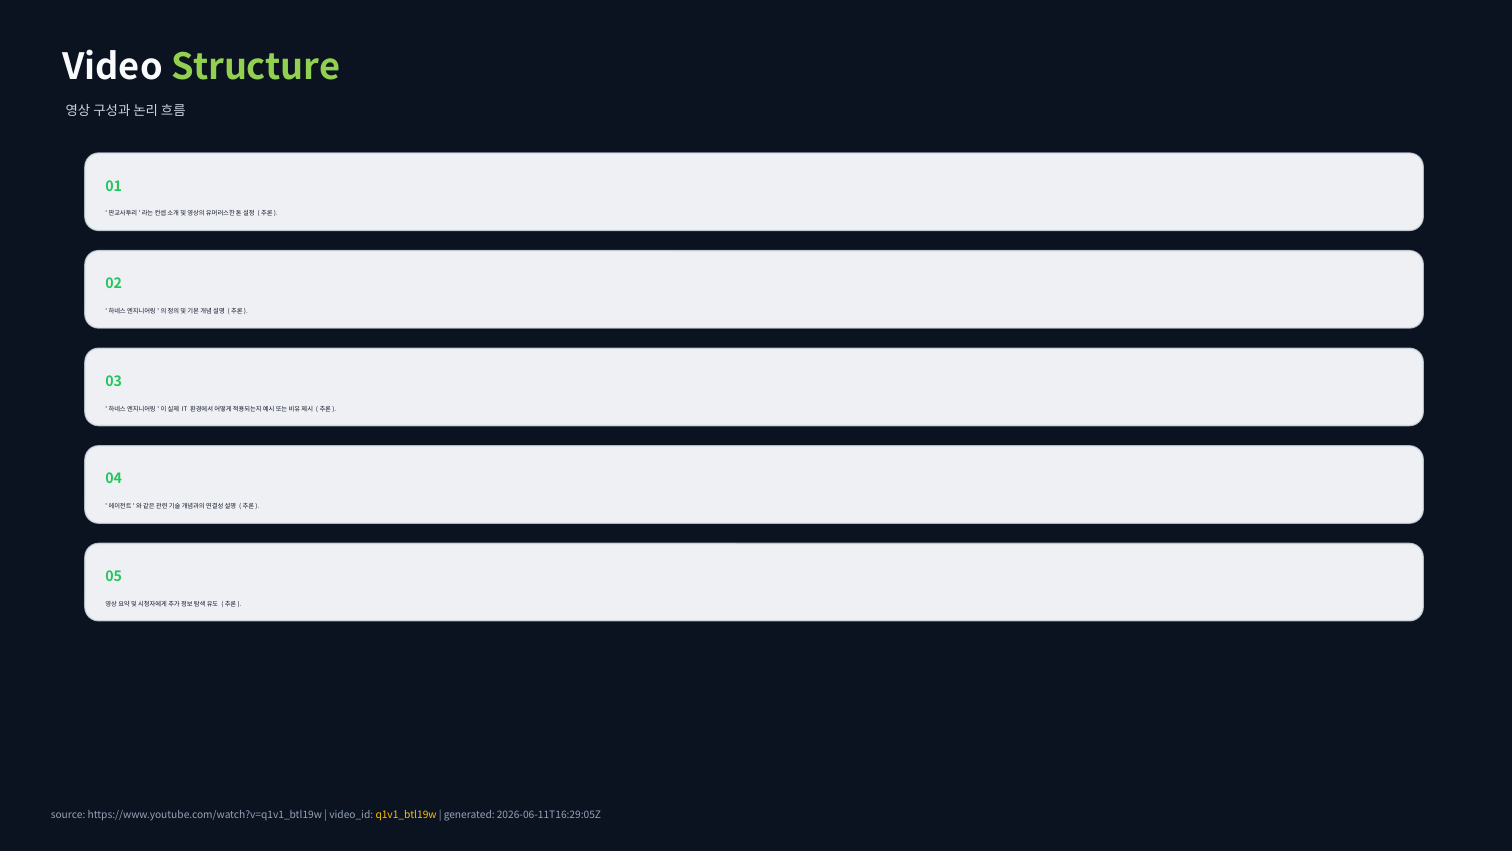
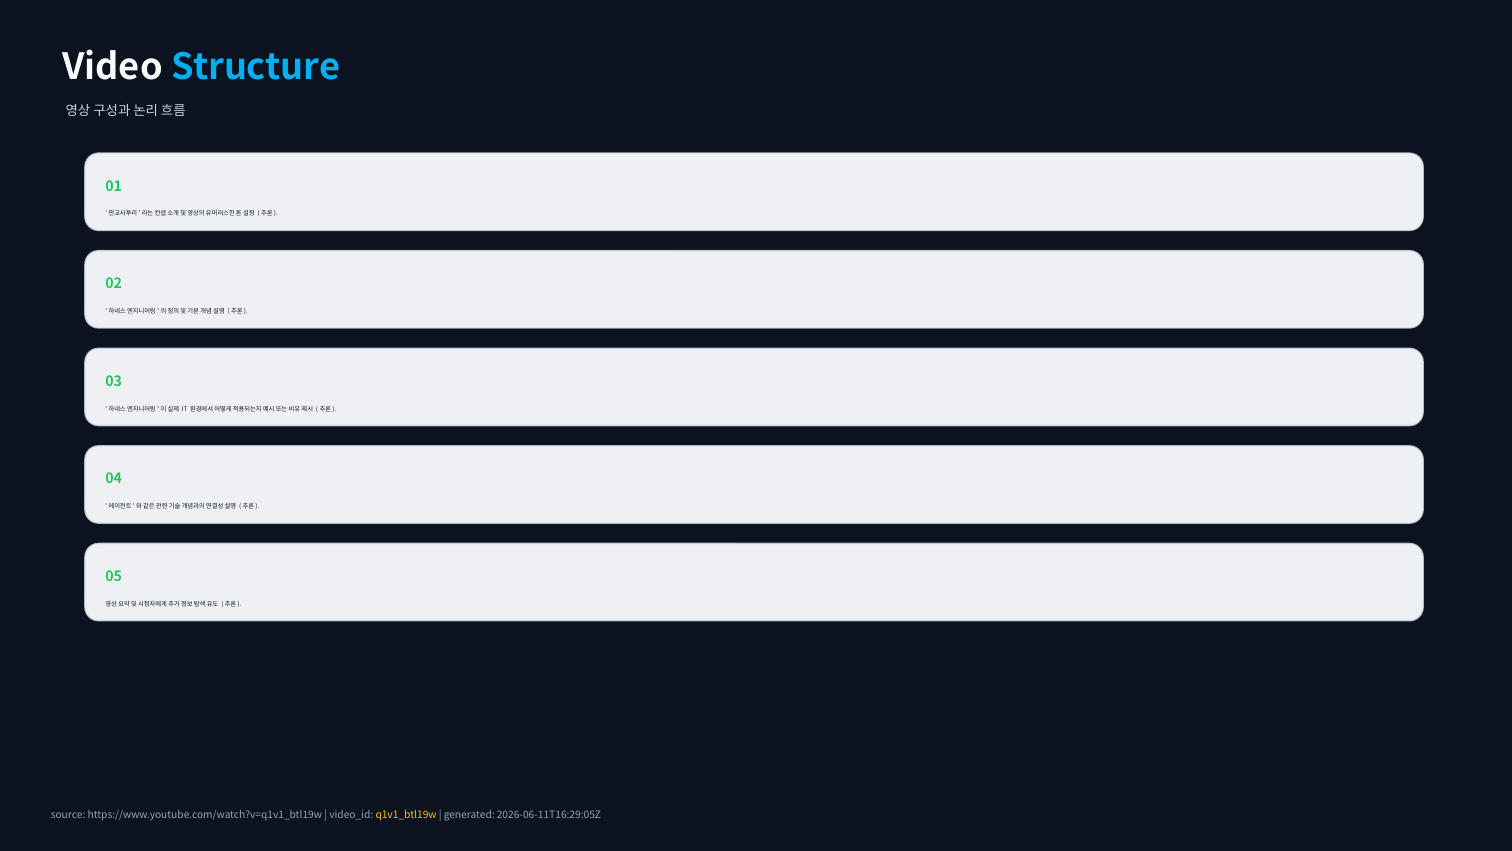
Structure colour: light green -> light blue (256, 68)
